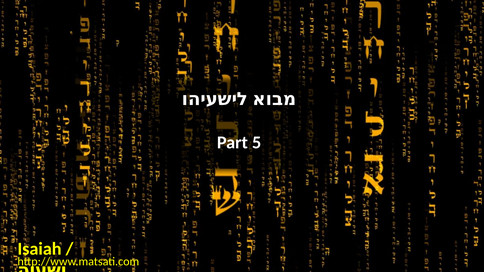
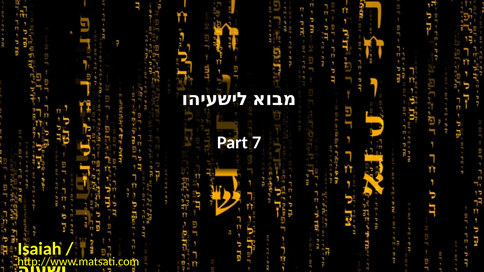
5: 5 -> 7 (257, 143)
